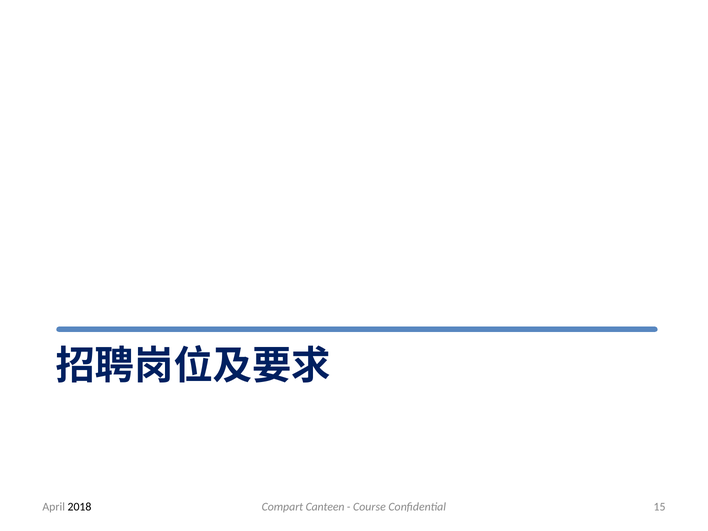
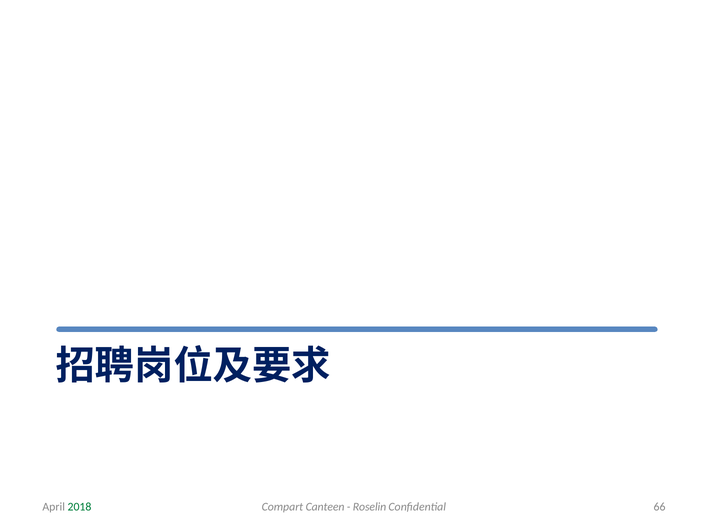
Course: Course -> Roselin (370, 507)
15: 15 -> 66 (660, 507)
2018 colour: black -> green (79, 507)
